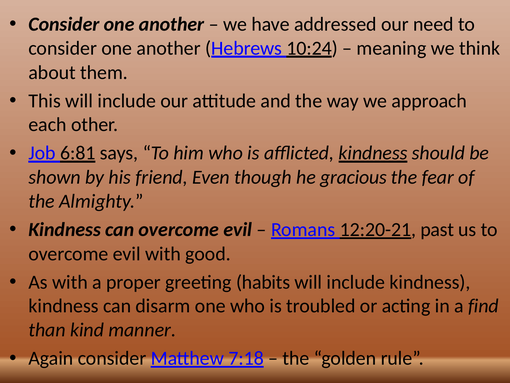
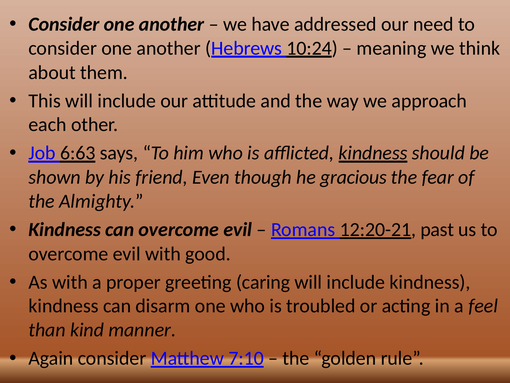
6:81: 6:81 -> 6:63 (78, 153)
habits: habits -> caring (263, 282)
find: find -> feel (483, 306)
7:18: 7:18 -> 7:10 (246, 358)
